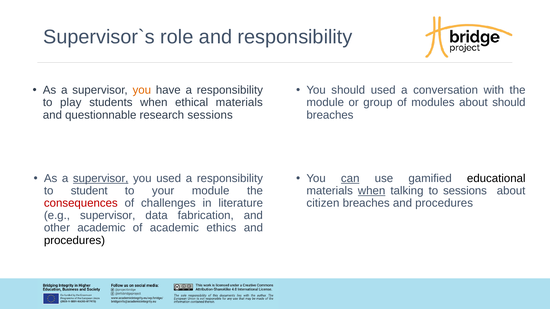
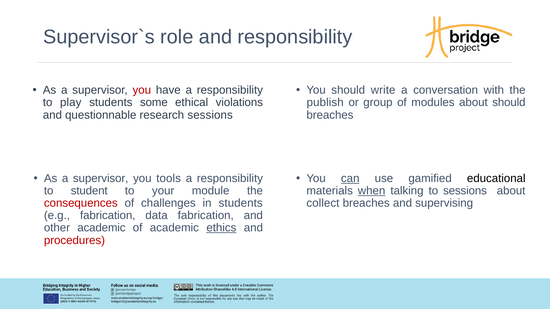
you colour: orange -> red (142, 90)
should used: used -> write (383, 90)
students when: when -> some (154, 103)
ethical materials: materials -> violations (239, 103)
module: module -> publish (325, 103)
supervisor underline: present -> none (101, 179)
you used: used -> tools (169, 179)
in literature: literature -> students (241, 203)
citizen: citizen -> collect (323, 203)
breaches and procedures: procedures -> supervising (444, 203)
e.g supervisor: supervisor -> fabrication (108, 216)
ethics underline: none -> present (221, 228)
procedures colour: black -> red (74, 241)
